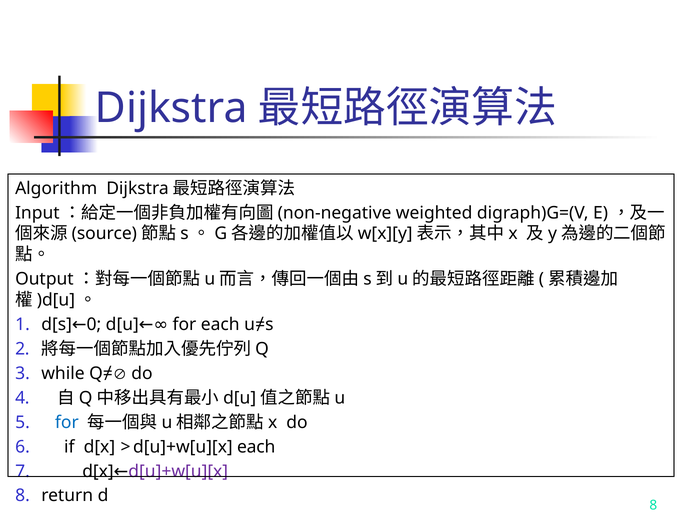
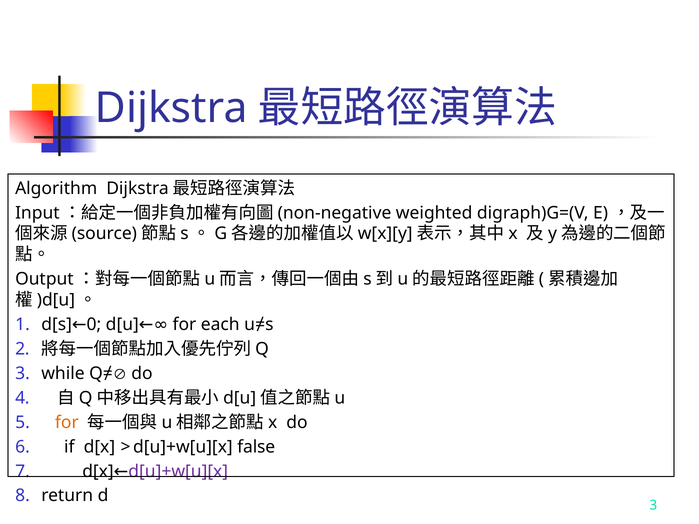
for colour: blue -> orange (67, 423)
d[u]+w[u][x each: each -> false (256, 447)
d 8: 8 -> 3 (653, 505)
